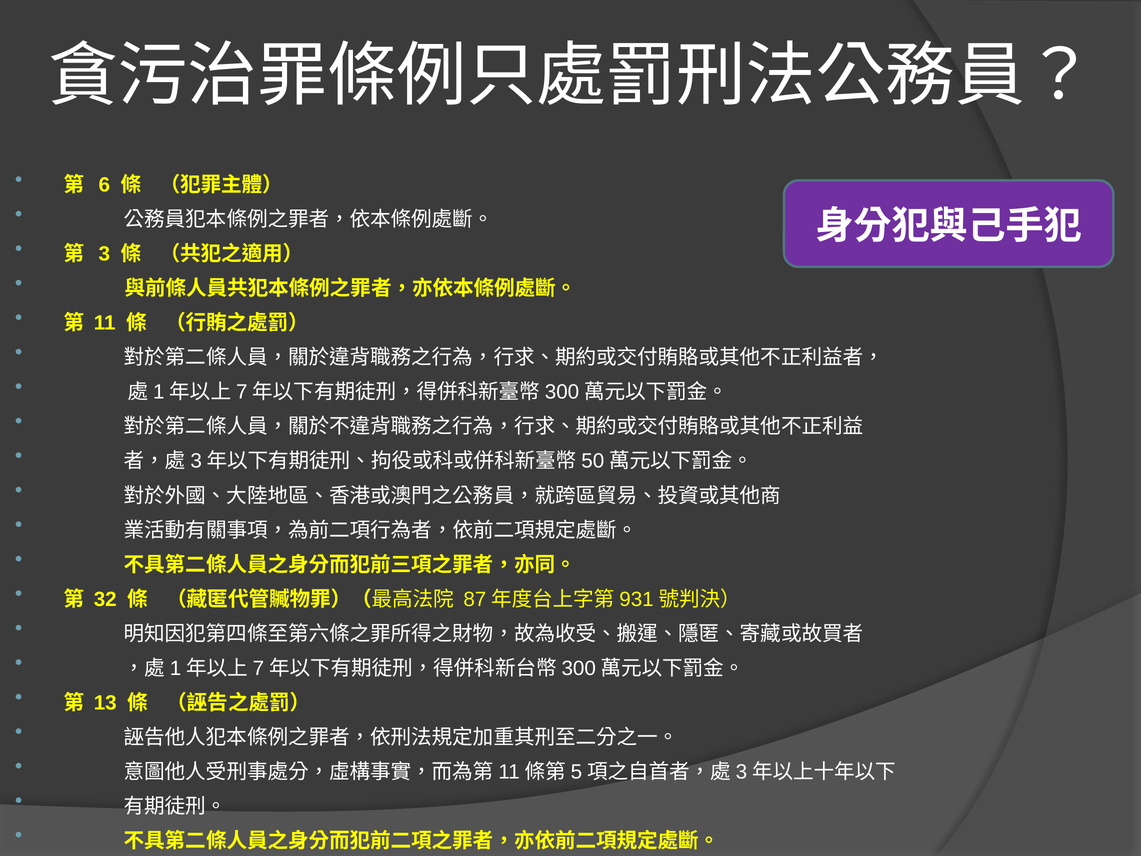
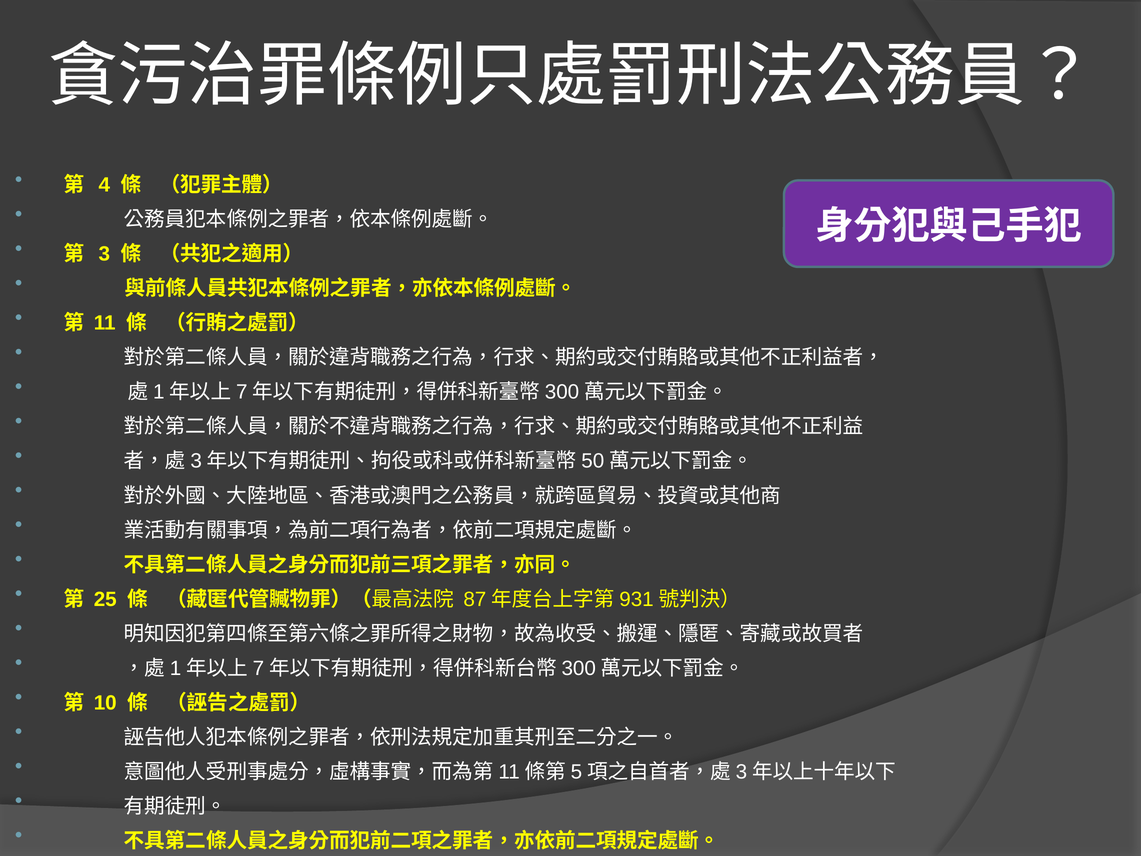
6: 6 -> 4 (104, 185)
32: 32 -> 25 (105, 599)
13: 13 -> 10 (105, 703)
